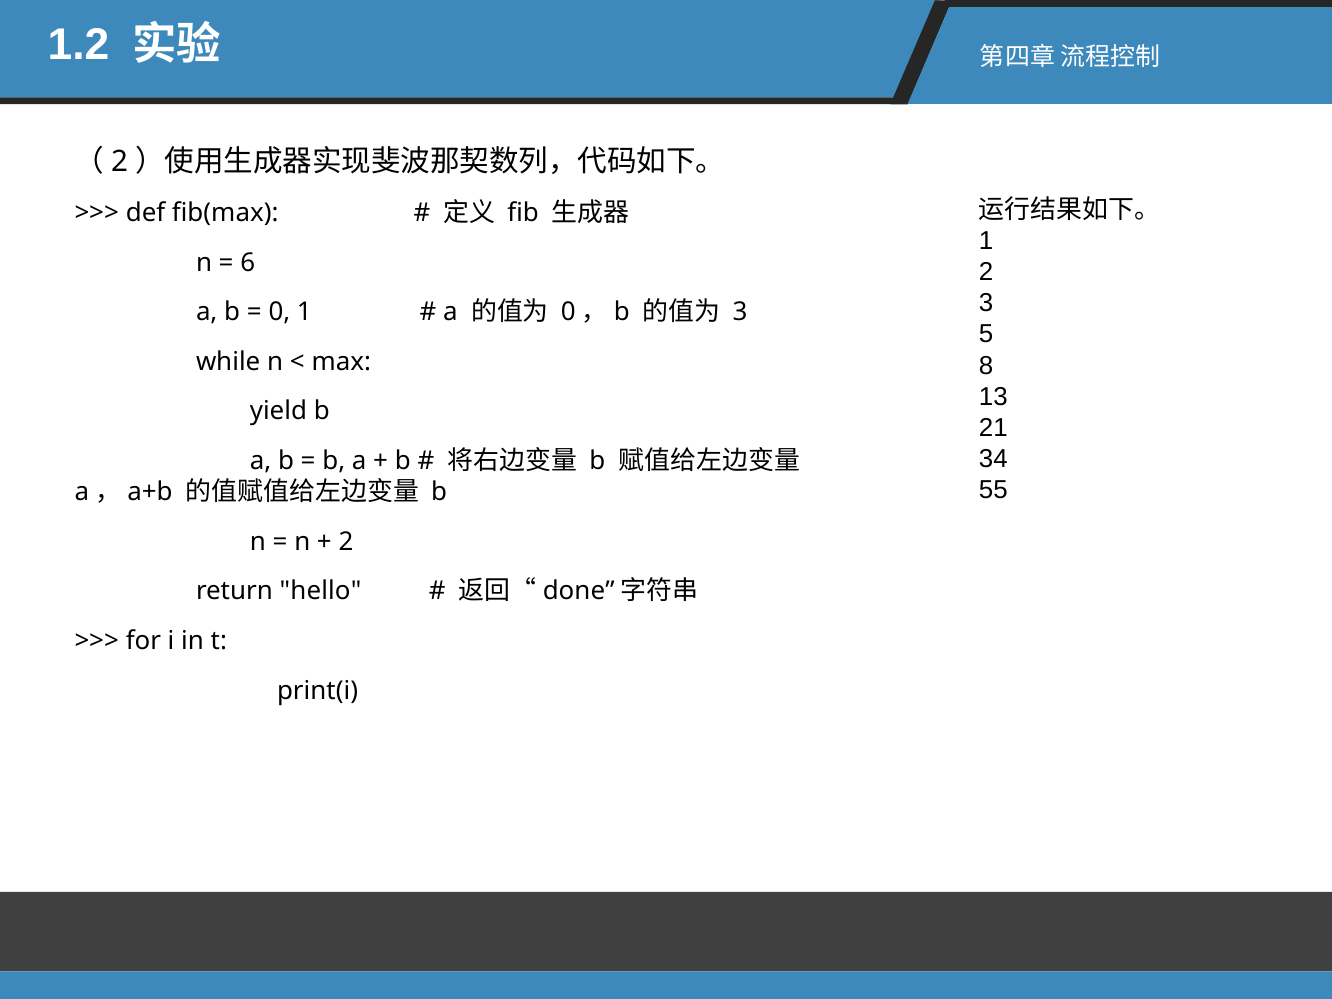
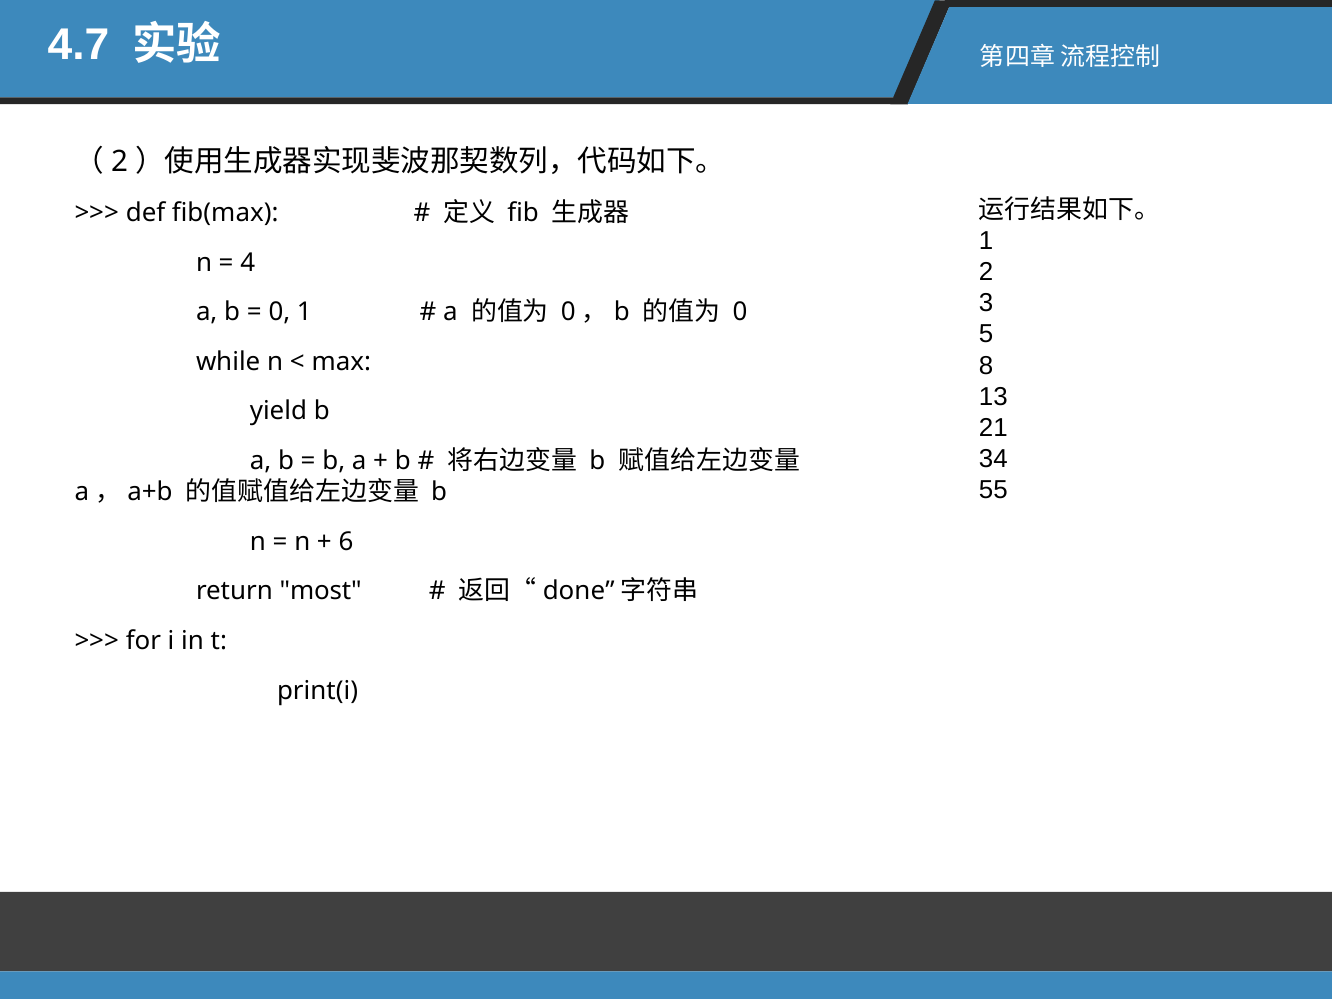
1.2: 1.2 -> 4.7 (78, 45)
6: 6 -> 4 (248, 263)
3: 3 -> 0 (740, 312)
2: 2 -> 6 (346, 542)
hello: hello -> most (321, 591)
